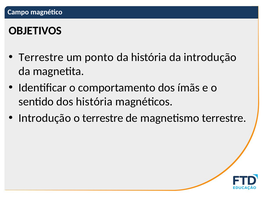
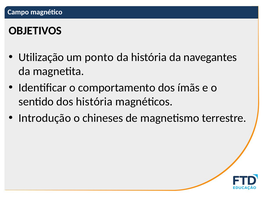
Terrestre: Terrestre -> Utilização (41, 57)
da introdução: introdução -> navegantes (210, 57)
o terrestre: terrestre -> chineses (103, 118)
